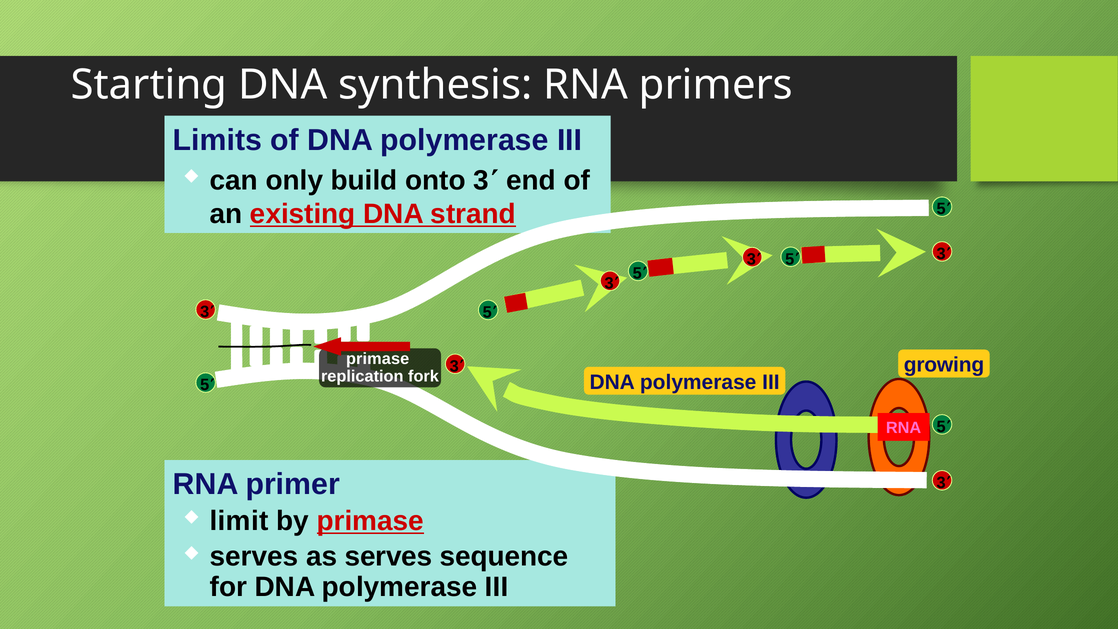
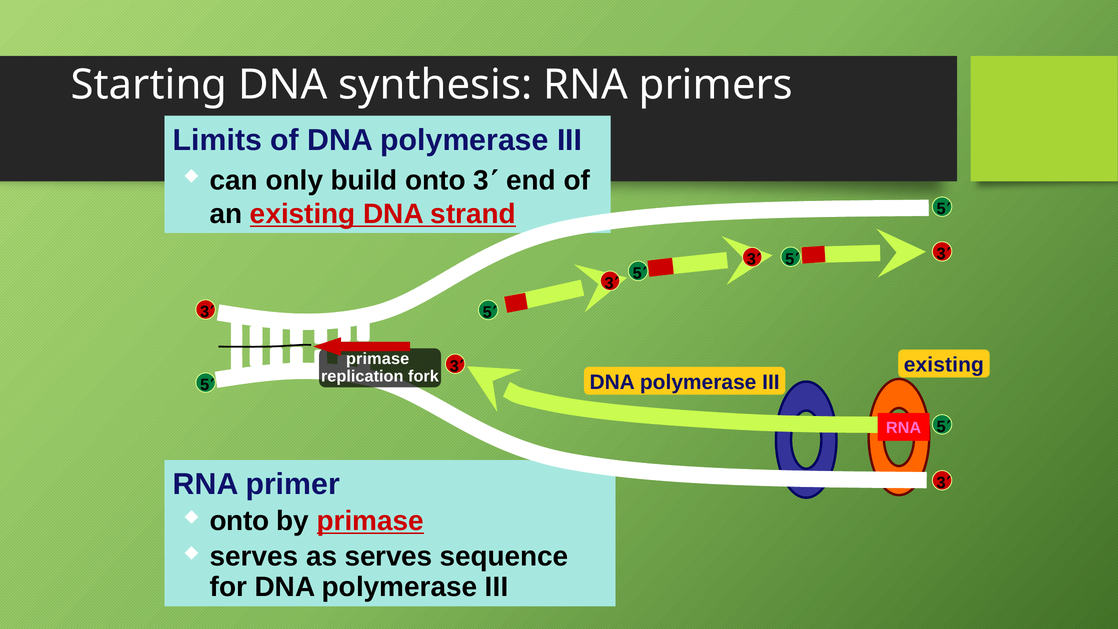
growing: growing -> existing (944, 365)
limit: limit -> onto (239, 521)
